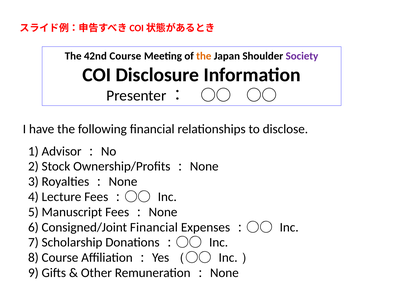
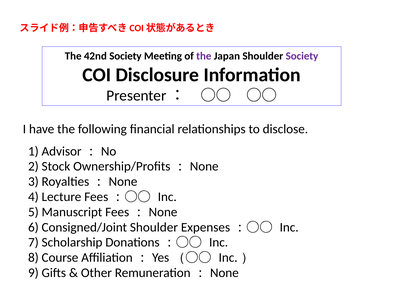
42nd Course: Course -> Society (125, 56)
the colour: orange -> purple (204, 56)
Consigned/Joint Financial: Financial -> Shoulder (154, 227)
